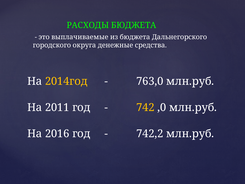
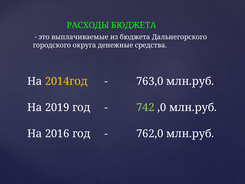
2011: 2011 -> 2019 (57, 107)
742 colour: yellow -> light green (145, 107)
742,2: 742,2 -> 762,0 (150, 134)
